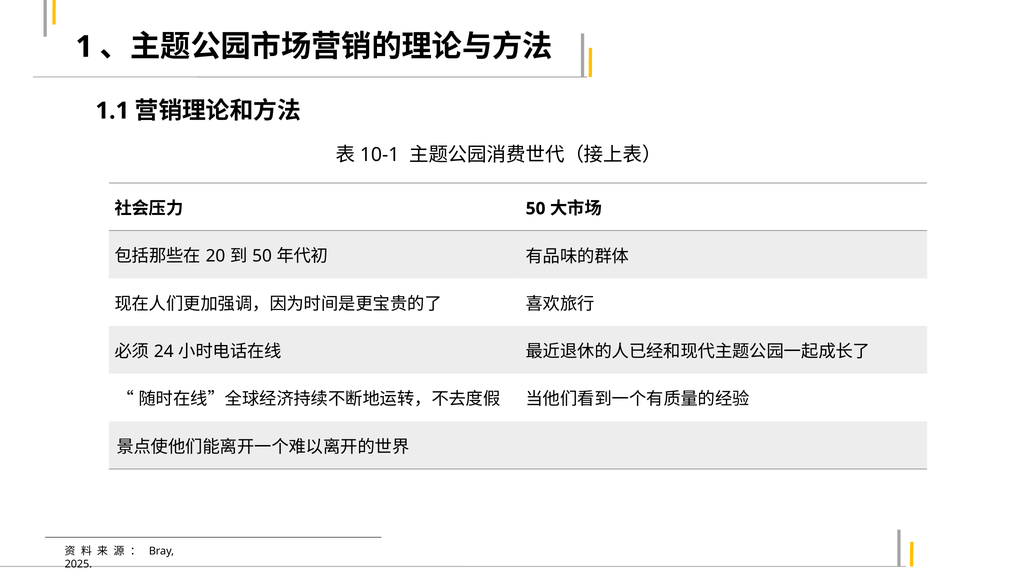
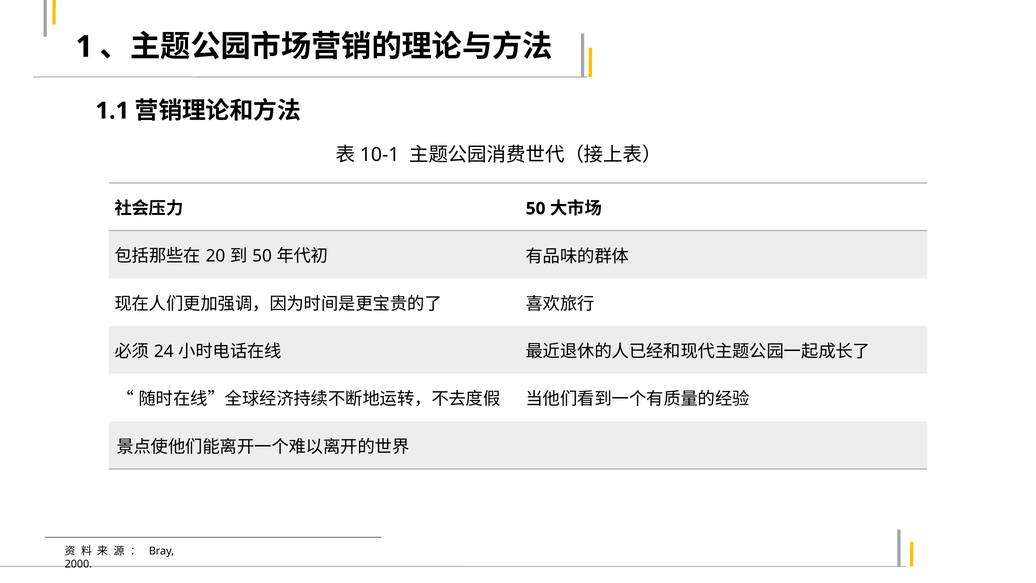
2025: 2025 -> 2000 (78, 564)
